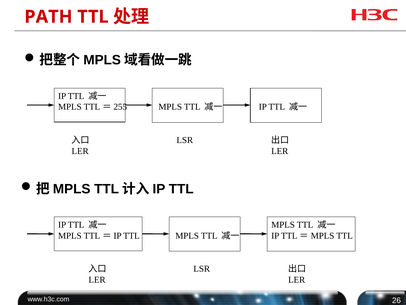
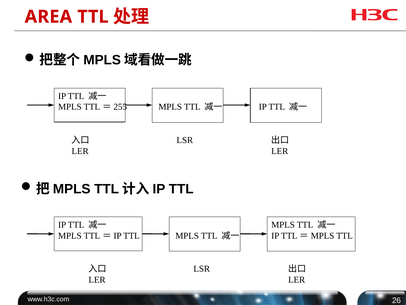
PATH: PATH -> AREA (48, 17)
